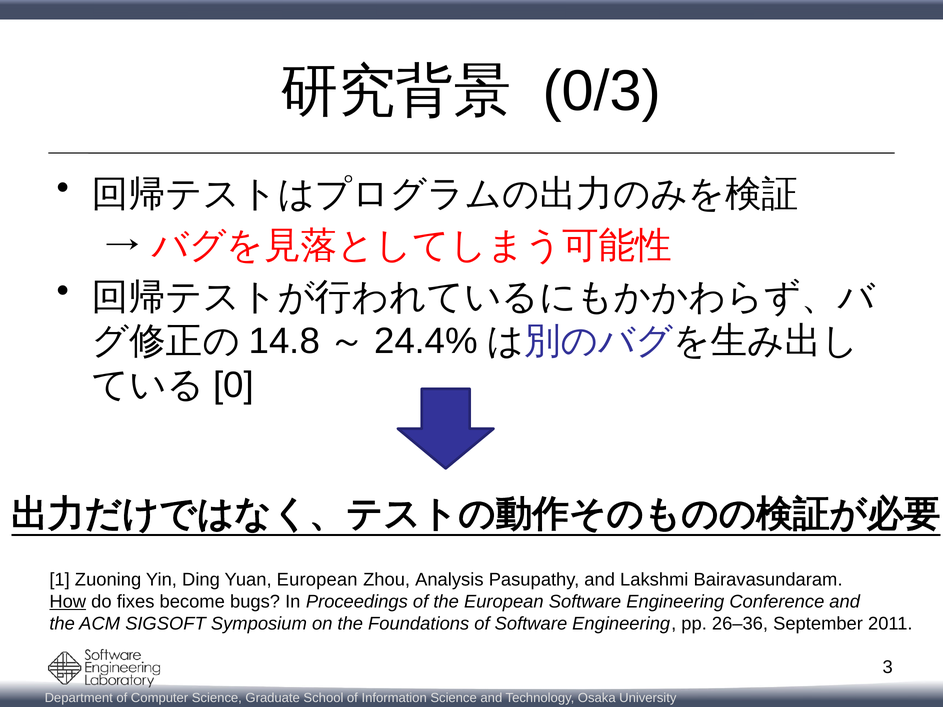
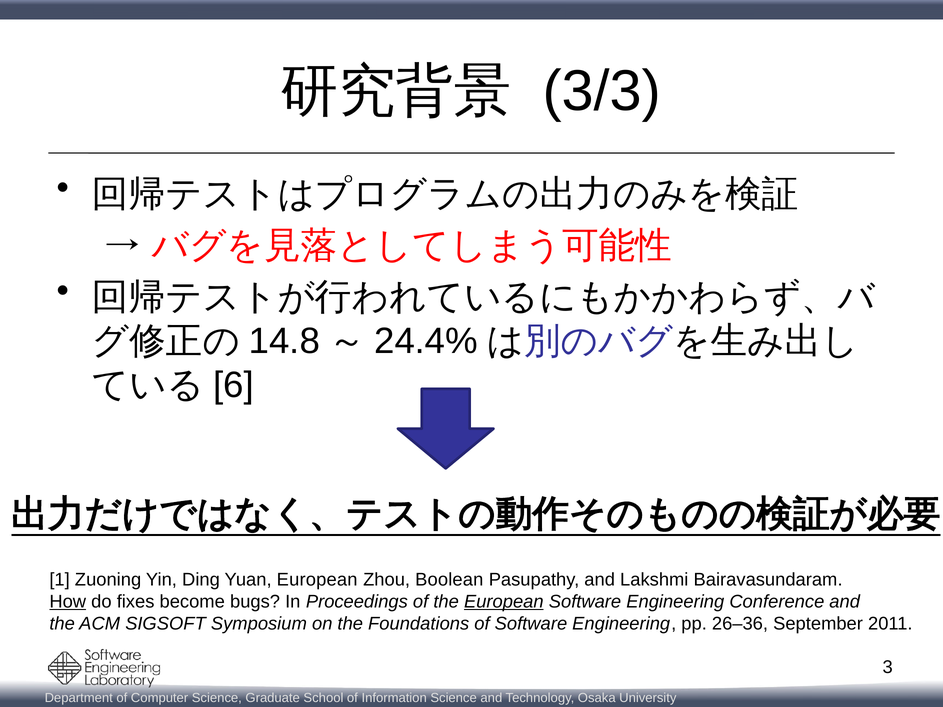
0/3: 0/3 -> 3/3 (602, 91)
0: 0 -> 6 (233, 385)
Analysis: Analysis -> Boolean (449, 580)
European underline: none -> present (504, 602)
